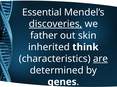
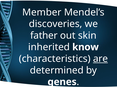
Essential: Essential -> Member (42, 12)
discoveries underline: present -> none (56, 24)
think: think -> know (85, 47)
